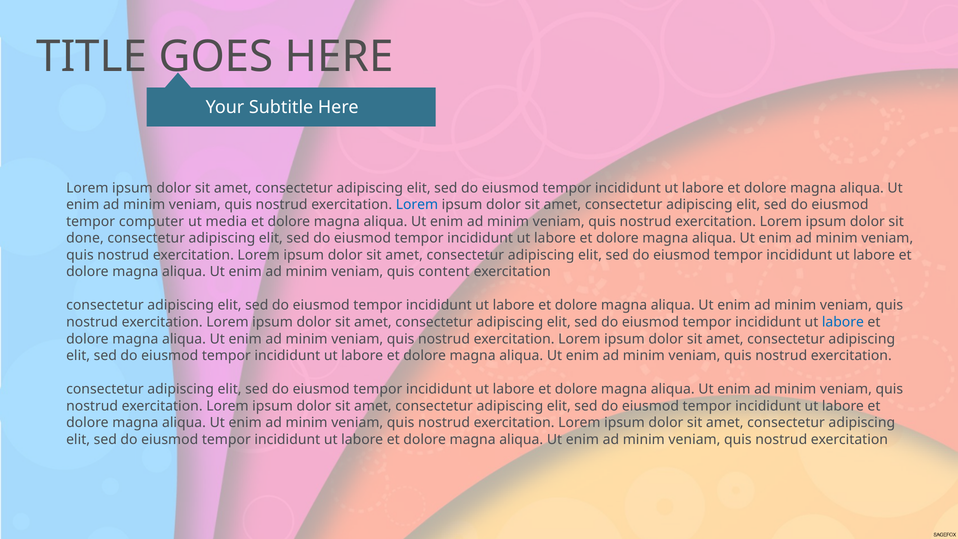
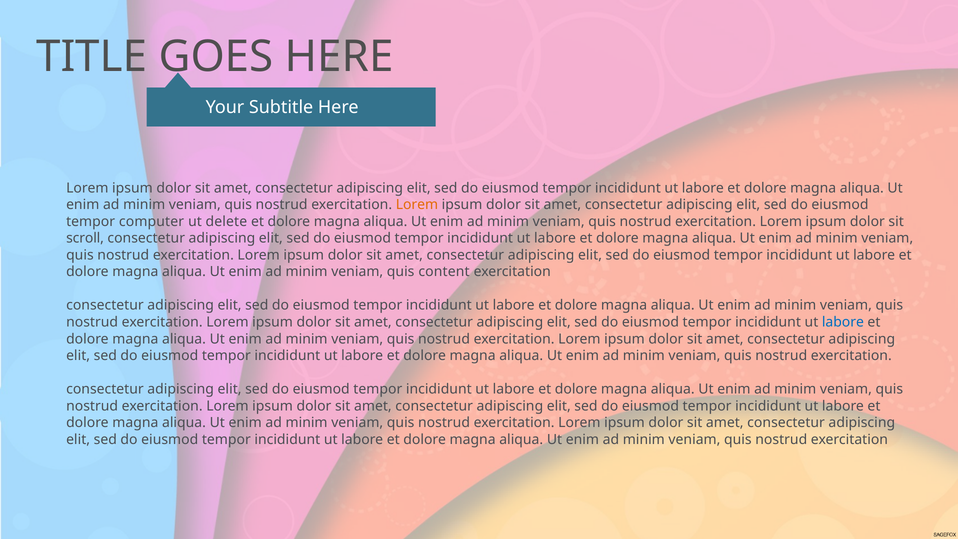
Lorem colour: blue -> orange (417, 205)
media: media -> delete (226, 221)
done: done -> scroll (85, 238)
